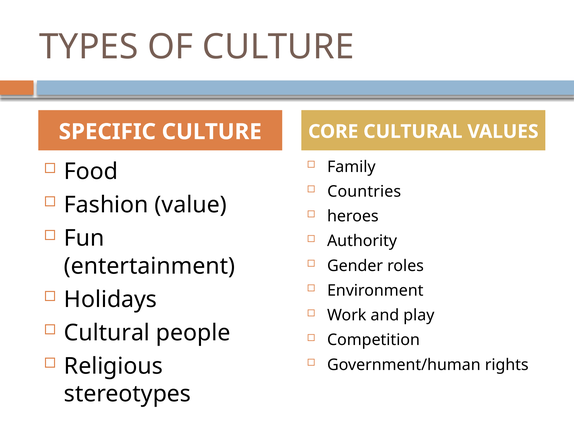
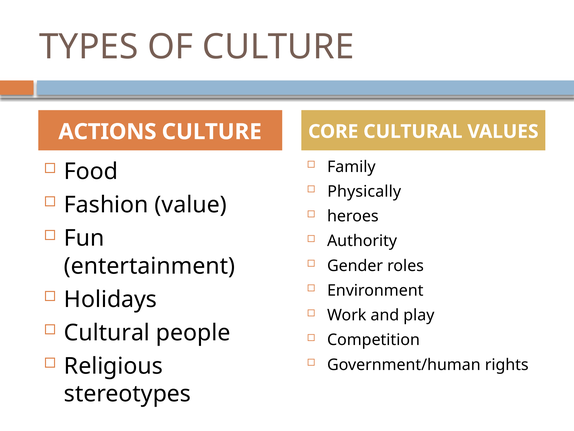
SPECIFIC: SPECIFIC -> ACTIONS (107, 132)
Countries: Countries -> Physically (364, 191)
